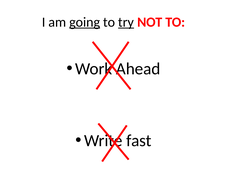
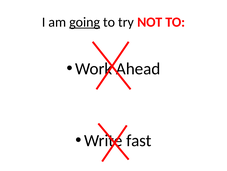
try underline: present -> none (126, 22)
